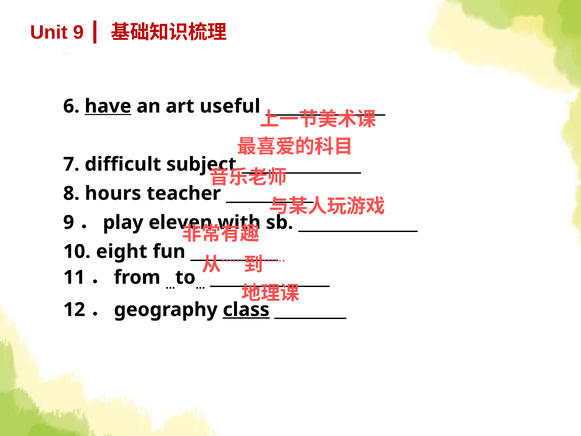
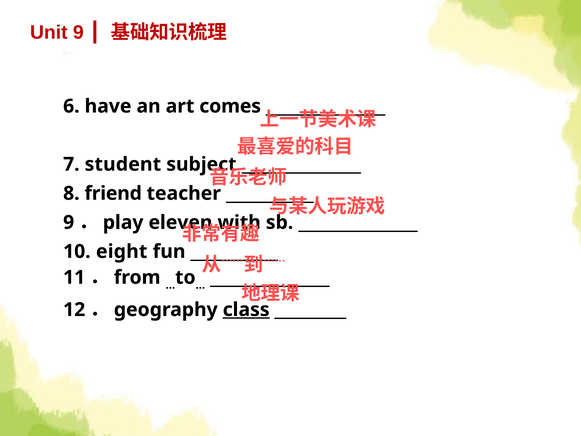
have underline: present -> none (108, 106)
useful: useful -> comes (230, 106)
difficult: difficult -> student (123, 164)
hours: hours -> friend (113, 193)
